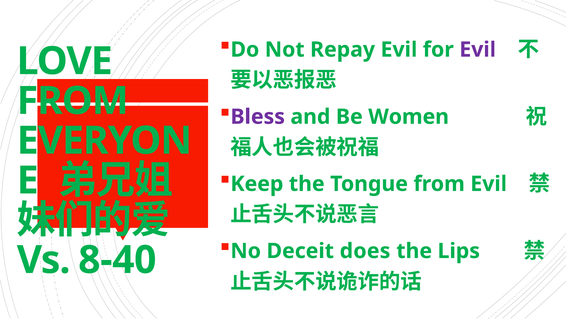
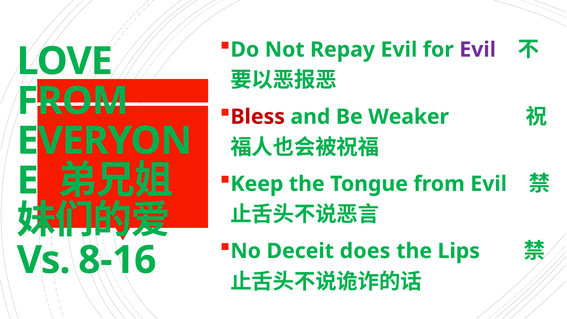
Bless colour: purple -> red (258, 117)
Women: Women -> Weaker (409, 117)
8-40: 8-40 -> 8-16 (117, 260)
